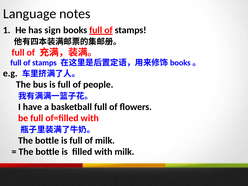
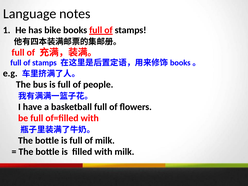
sign: sign -> bike (53, 30)
